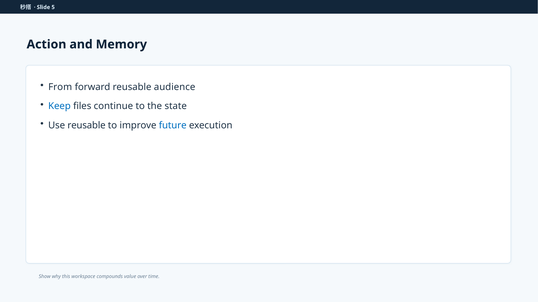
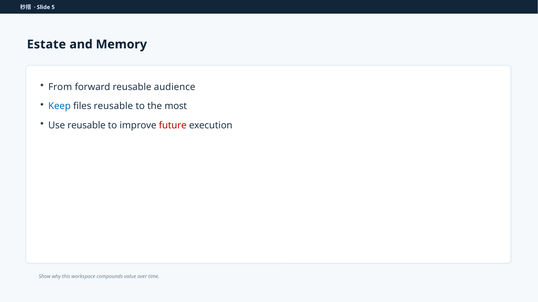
Action: Action -> Estate (46, 44)
files continue: continue -> reusable (113, 106)
state: state -> most (176, 106)
future colour: blue -> red (173, 126)
